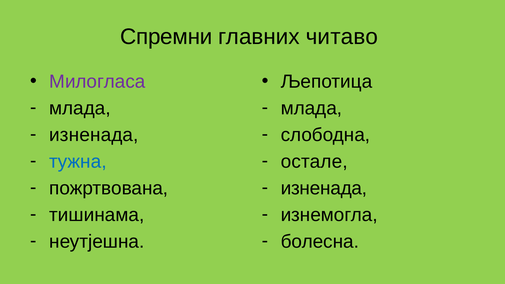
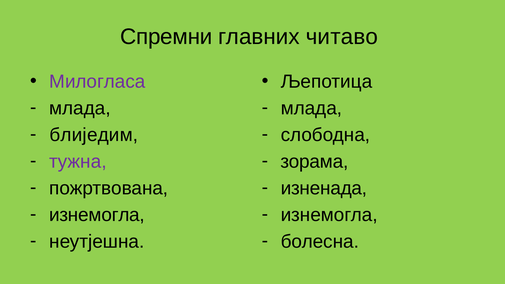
изненада: изненада -> блиједим (94, 135)
тужна colour: blue -> purple (78, 162)
остале: остале -> зорама (314, 162)
тишинама: тишинама -> изнемогла (97, 215)
